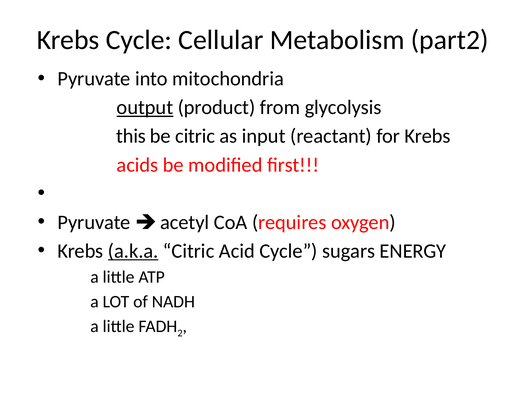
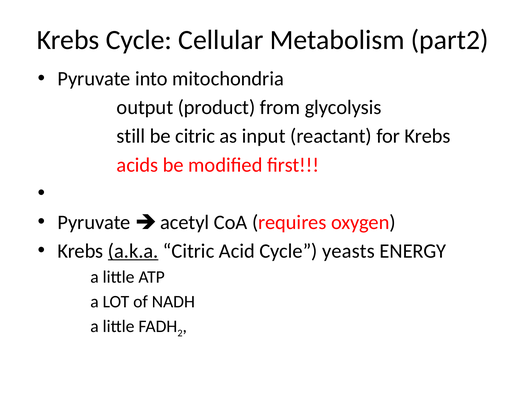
output underline: present -> none (145, 107)
this: this -> still (131, 136)
sugars: sugars -> yeasts (348, 251)
